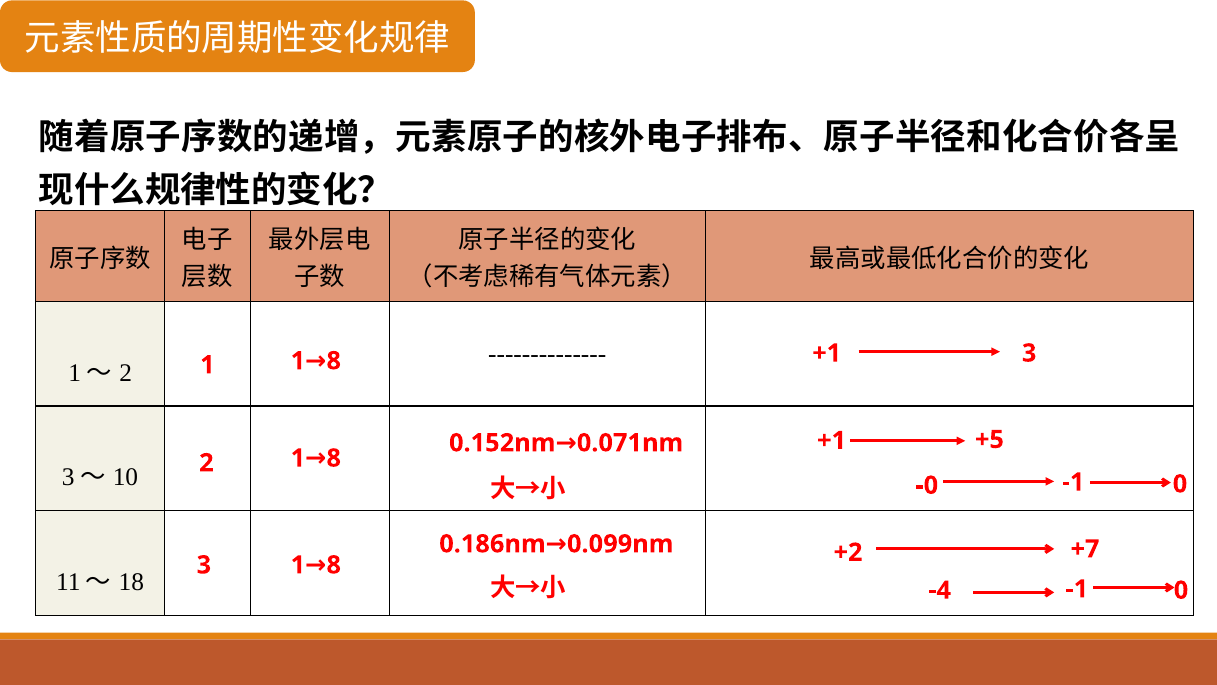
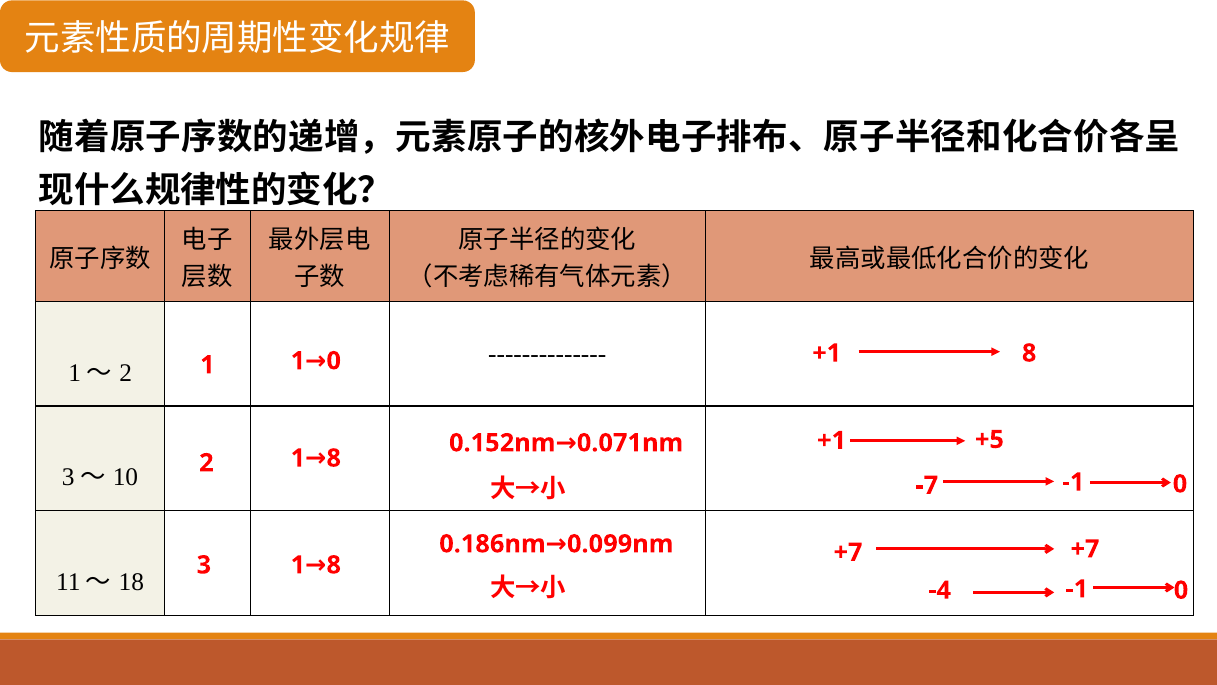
+1 3: 3 -> 8 (1029, 353)
8: 8 -> 0 (334, 361)
-0: -0 -> -7 (927, 485)
+2: +2 -> +7 (848, 552)
